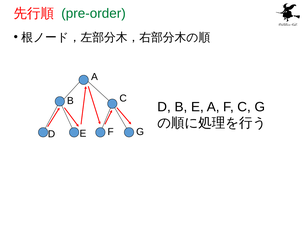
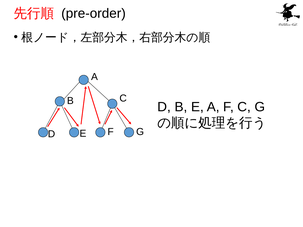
pre-order colour: green -> black (94, 13)
